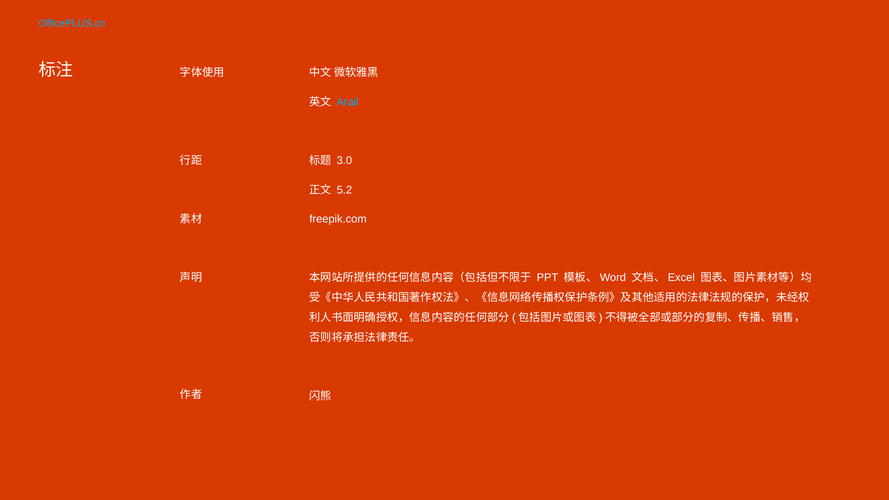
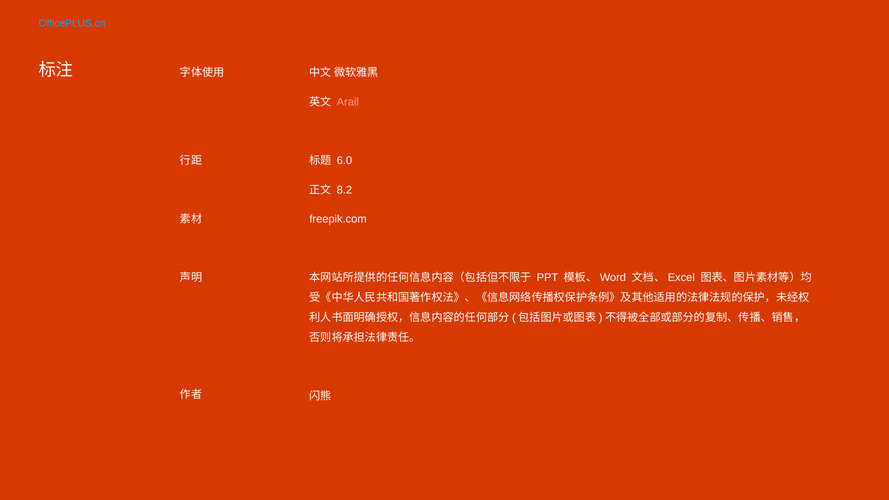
Arail colour: light blue -> pink (348, 102)
3.0: 3.0 -> 6.0 (344, 161)
5.2: 5.2 -> 8.2 (344, 190)
